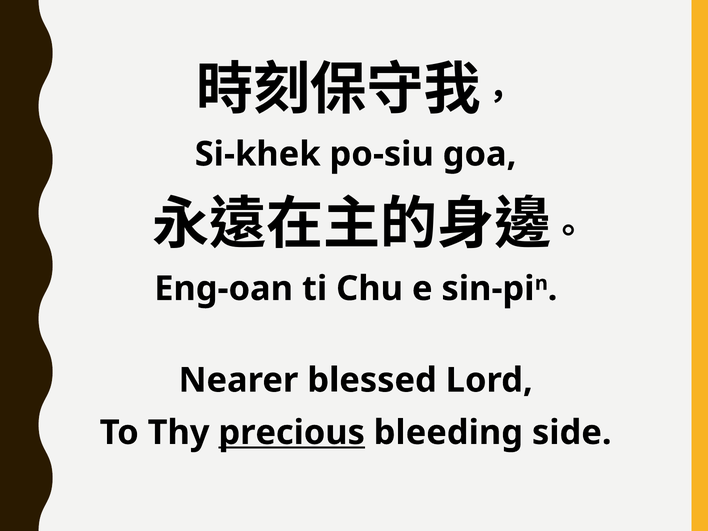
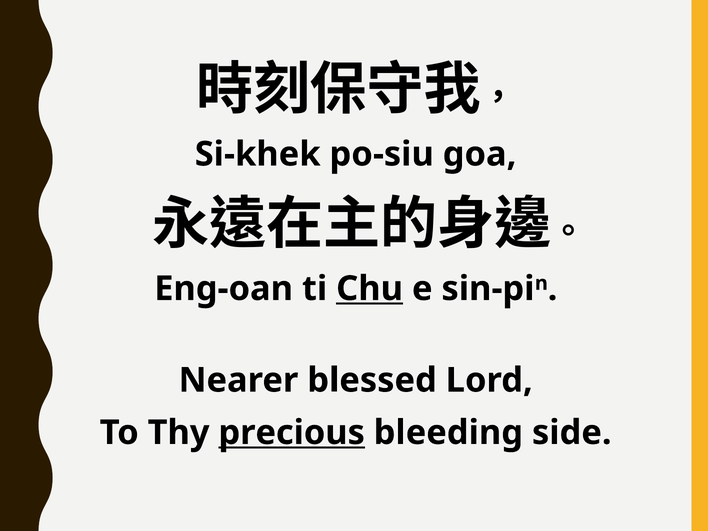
Chu underline: none -> present (370, 289)
